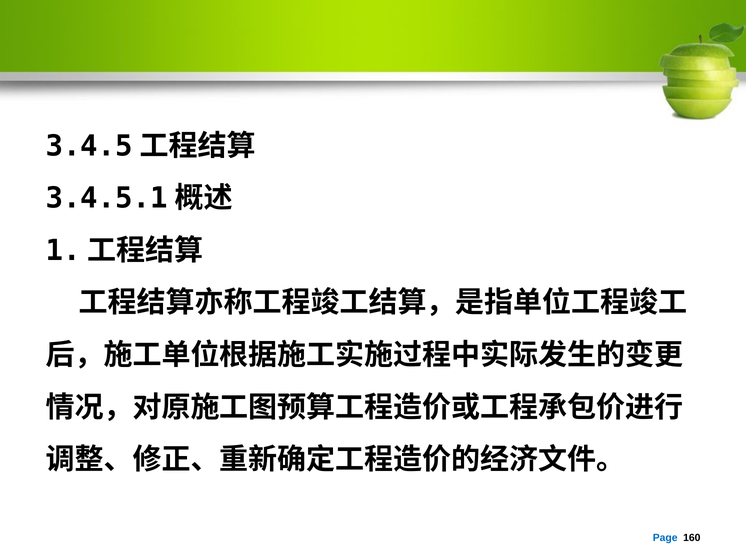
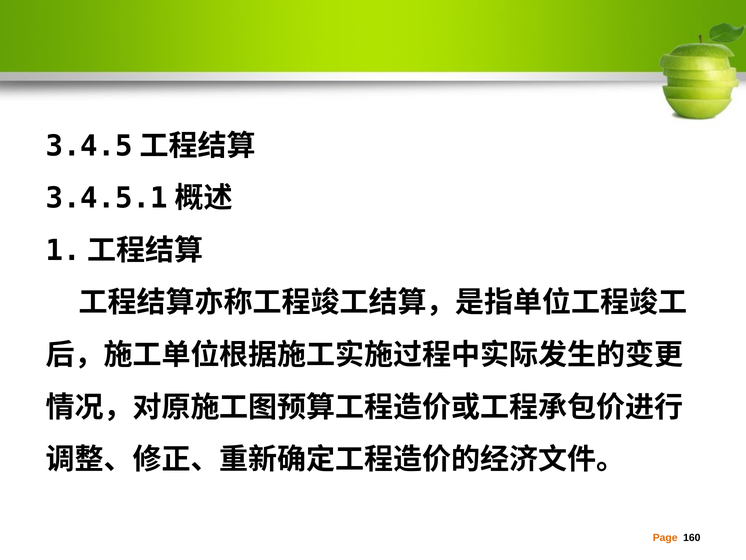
Page colour: blue -> orange (665, 537)
